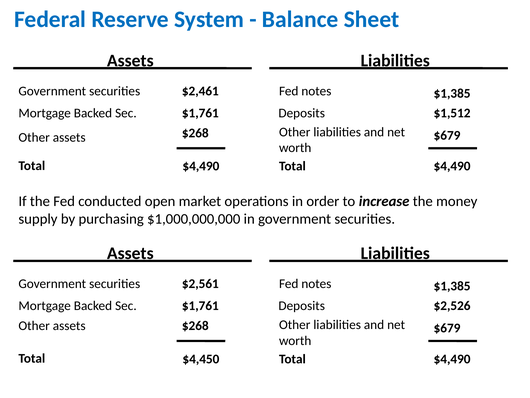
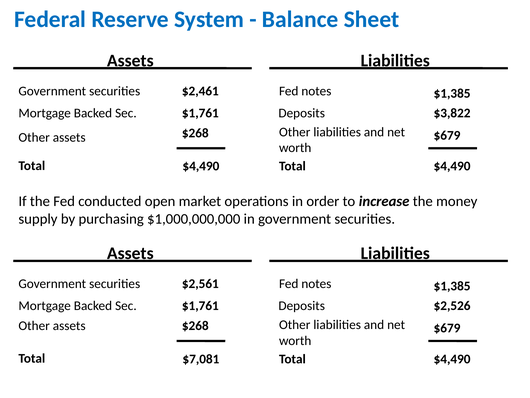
$1,512: $1,512 -> $3,822 (452, 113)
$4,450: $4,450 -> $7,081 (201, 359)
